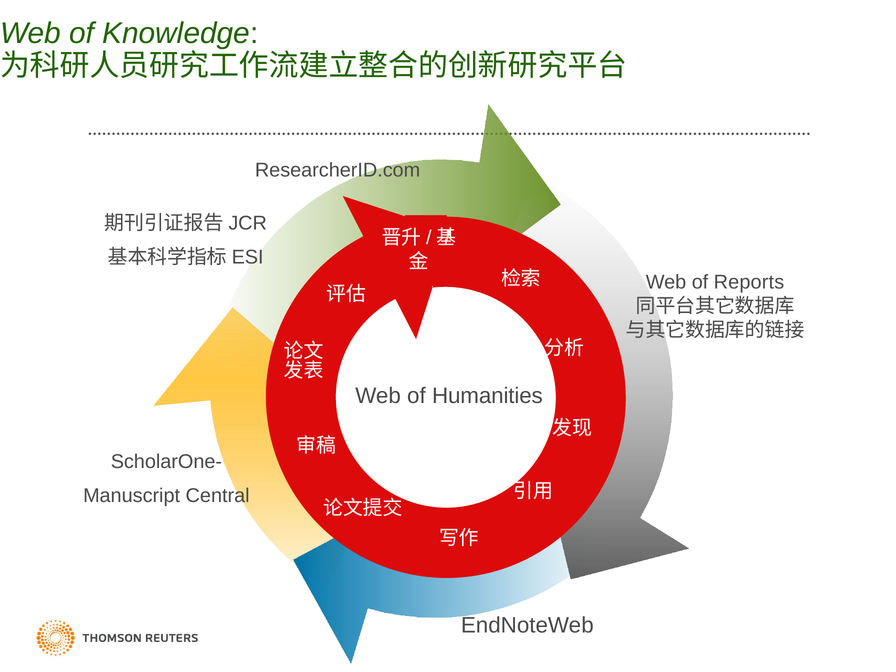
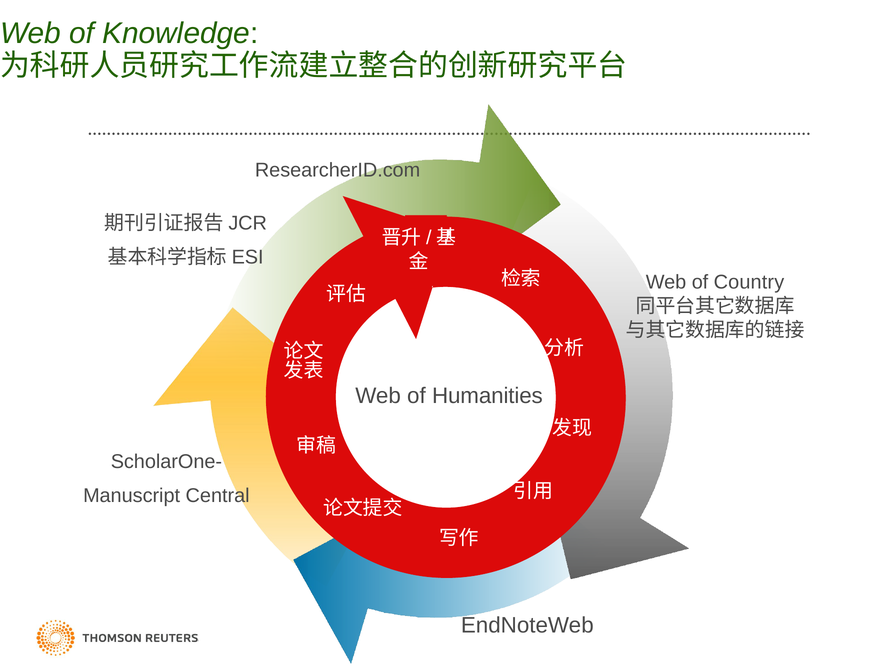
Reports: Reports -> Country (749, 282)
